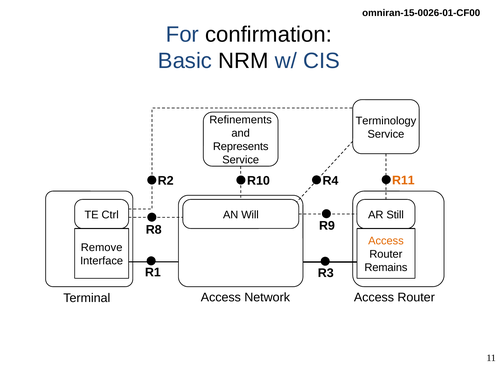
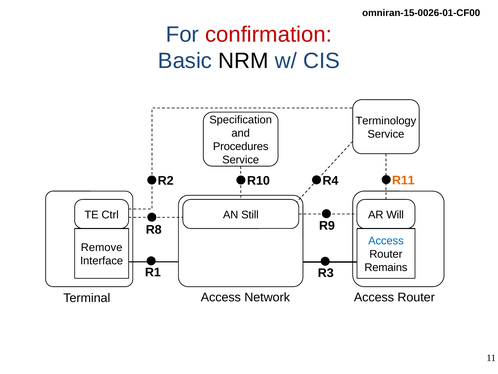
confirmation colour: black -> red (268, 34)
Refinements: Refinements -> Specification (241, 120)
Represents: Represents -> Procedures (241, 146)
Will: Will -> Still (250, 214)
Still: Still -> Will (395, 214)
Access colour: orange -> blue (386, 241)
